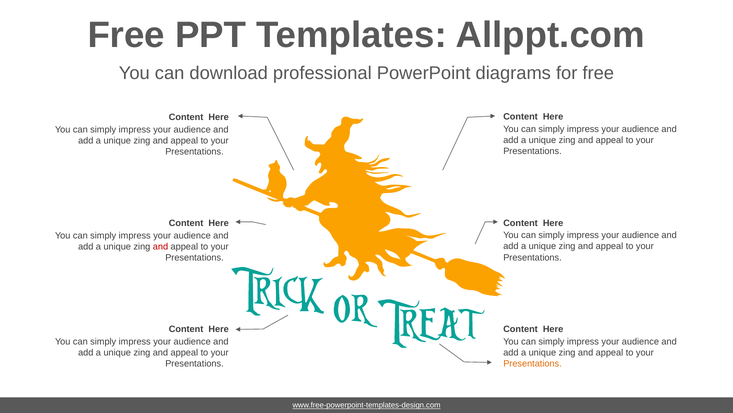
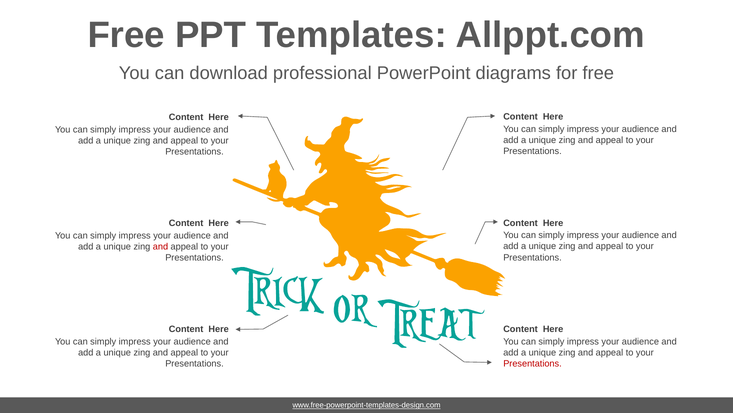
Presentations colour: orange -> red (532, 363)
